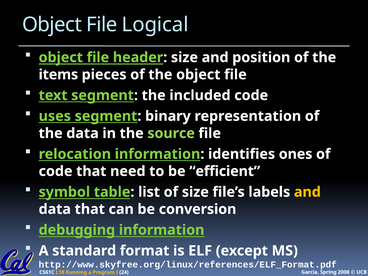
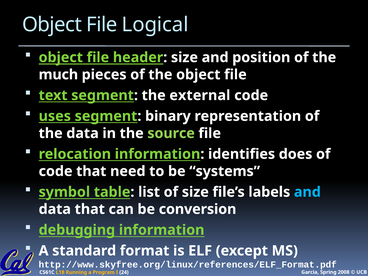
items: items -> much (58, 75)
included: included -> external (200, 95)
ones: ones -> does (296, 154)
efficient: efficient -> systems (225, 171)
and colour: yellow -> light blue (307, 192)
